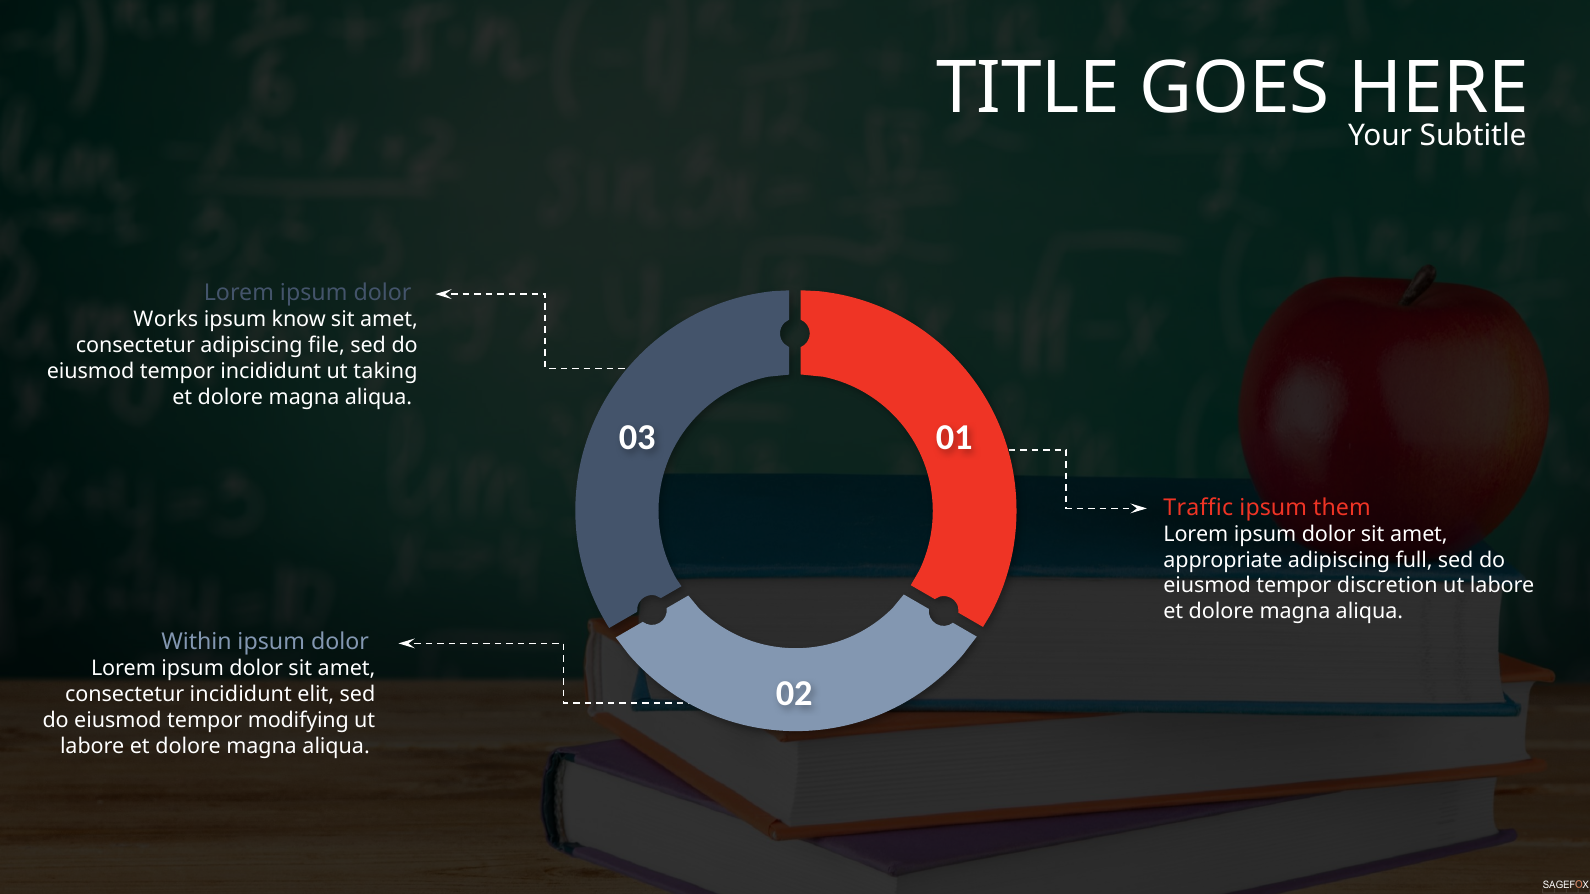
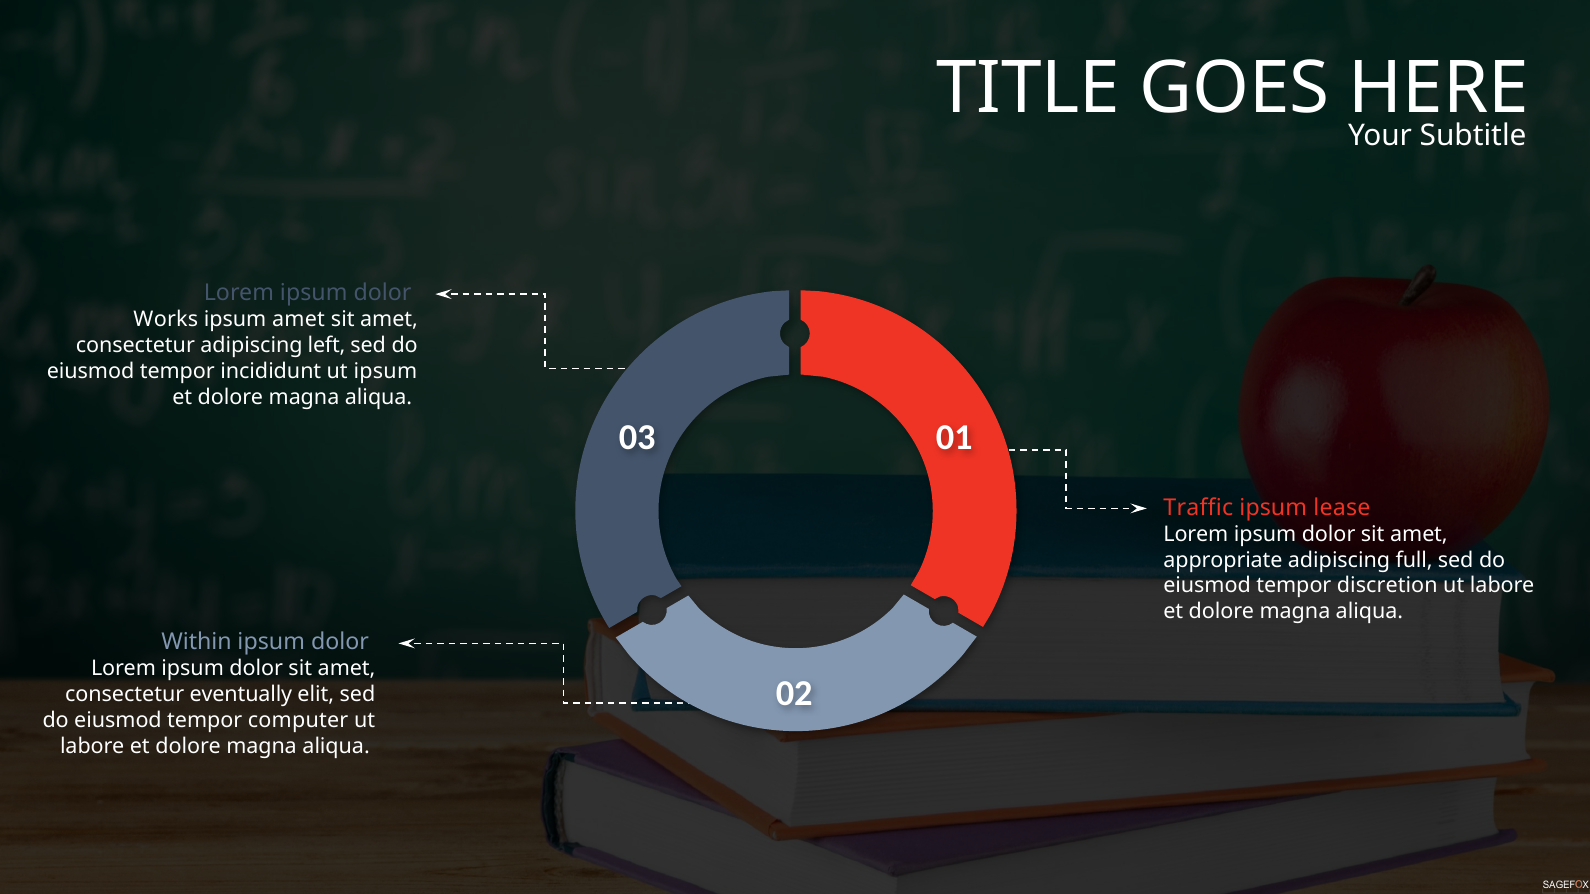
ipsum know: know -> amet (299, 320)
file: file -> left (327, 345)
ut taking: taking -> ipsum (385, 371)
them: them -> lease (1342, 508)
consectetur incididunt: incididunt -> eventually (241, 695)
modifying: modifying -> computer (298, 721)
